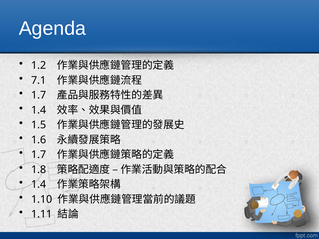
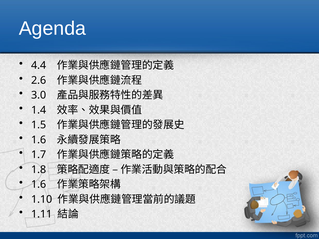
1.2: 1.2 -> 4.4 (39, 66)
7.1: 7.1 -> 2.6 (39, 80)
1.7: 1.7 -> 3.0 (39, 95)
1.4: 1.4 -> 1.6 (39, 185)
